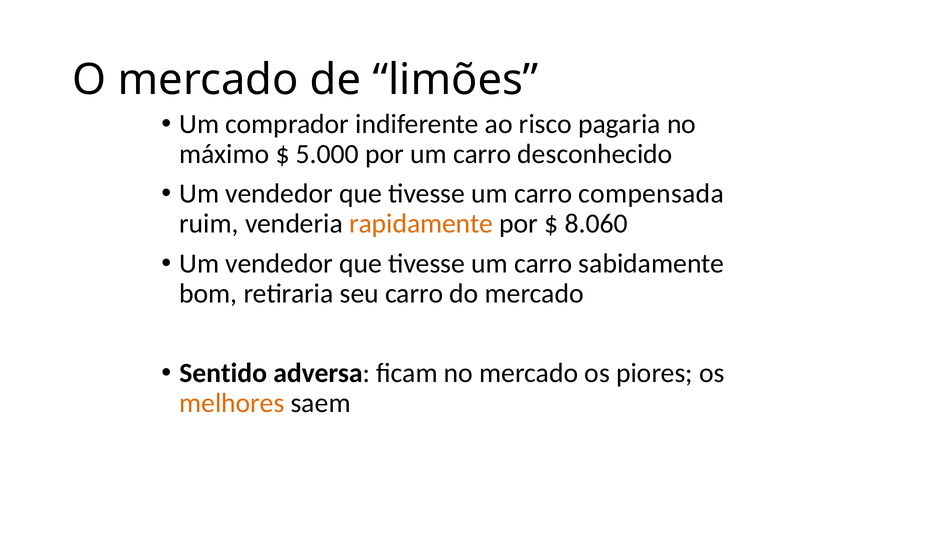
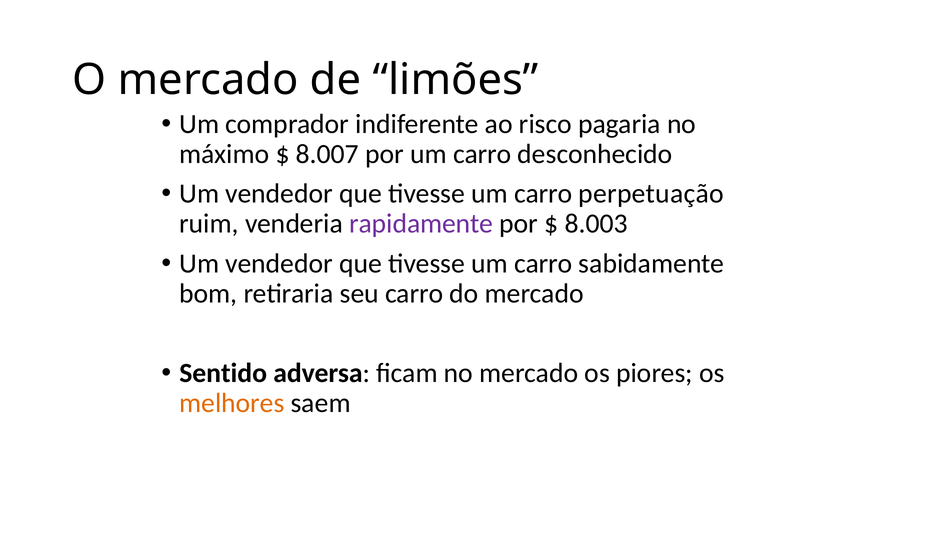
5.000: 5.000 -> 8.007 (327, 154)
compensada: compensada -> perpetuação (651, 194)
rapidamente colour: orange -> purple (421, 224)
8.060: 8.060 -> 8.003 (596, 224)
